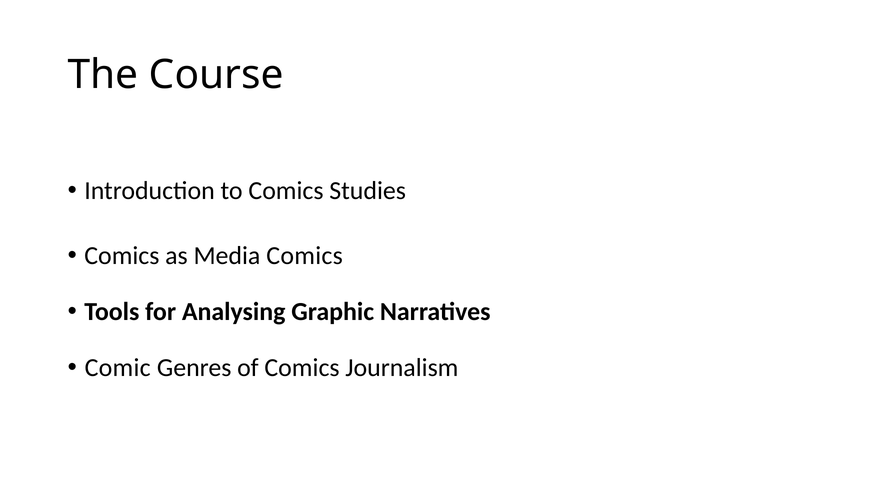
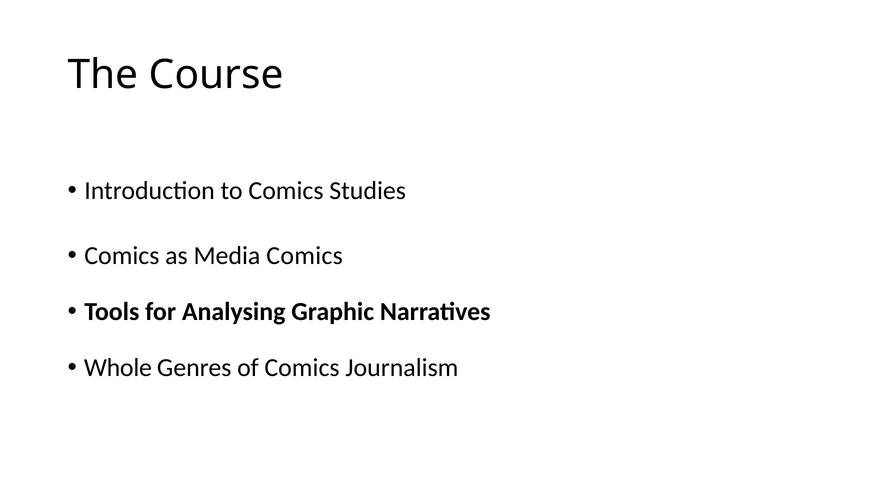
Comic: Comic -> Whole (118, 367)
